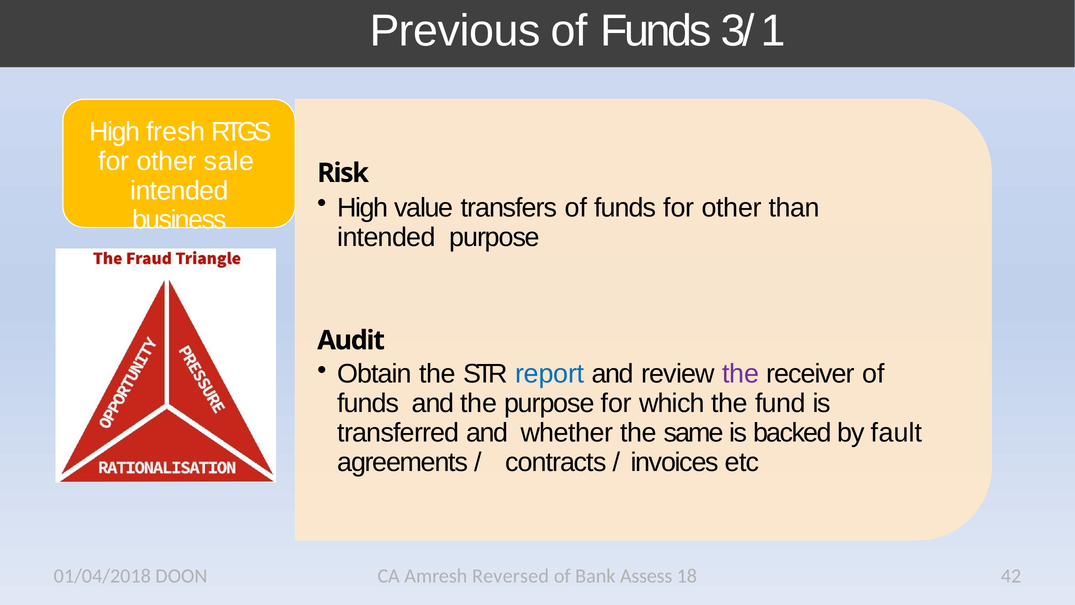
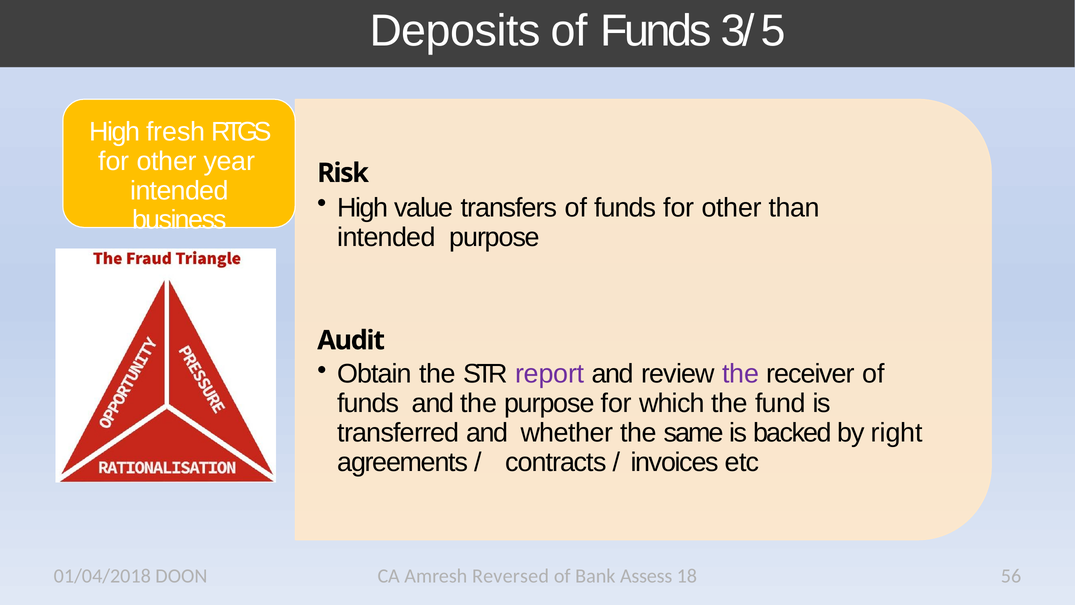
Previous: Previous -> Deposits (455, 31)
1: 1 -> 5 (773, 31)
sale: sale -> year (229, 161)
report colour: blue -> purple (550, 374)
fault: fault -> right (897, 433)
42: 42 -> 56 (1011, 576)
